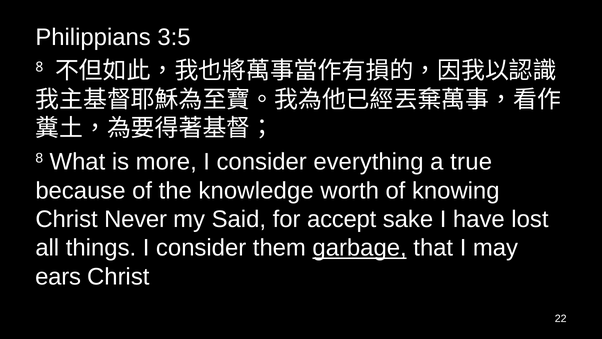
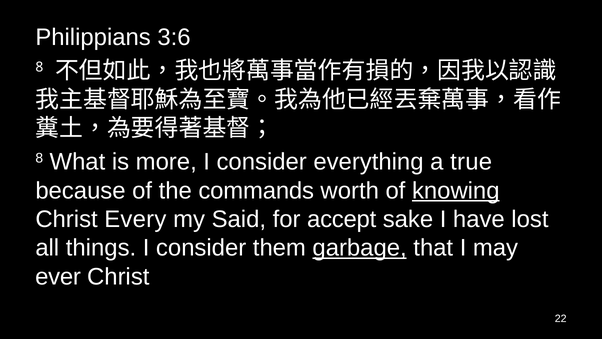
3:5: 3:5 -> 3:6 (174, 37)
knowledge: knowledge -> commands (256, 190)
knowing underline: none -> present (456, 190)
Never: Never -> Every (135, 219)
ears: ears -> ever (58, 276)
